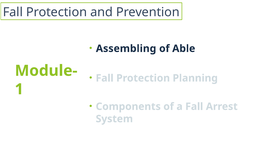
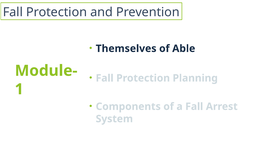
Assembling: Assembling -> Themselves (126, 49)
